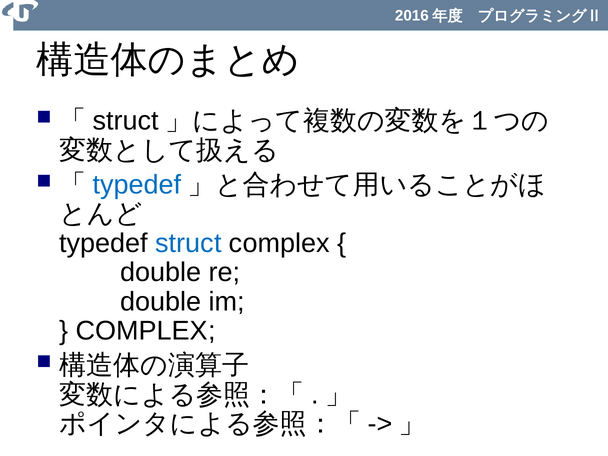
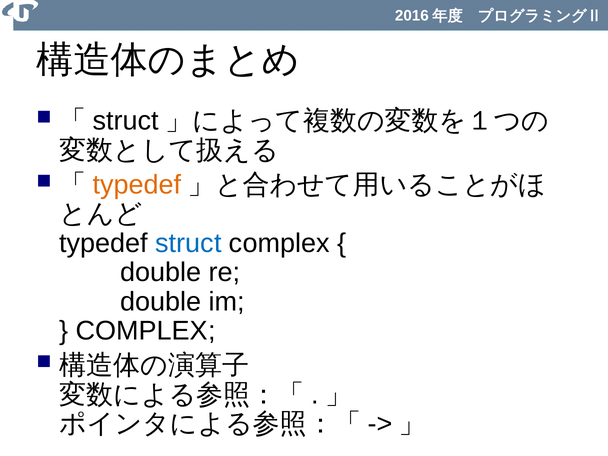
typedef colour: blue -> orange (137, 185)
